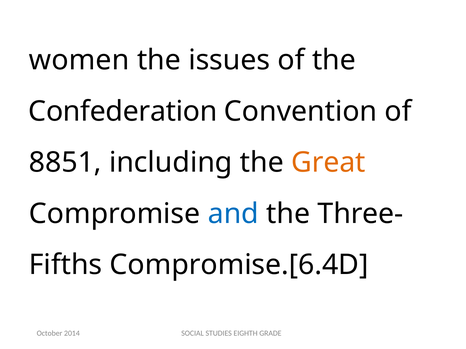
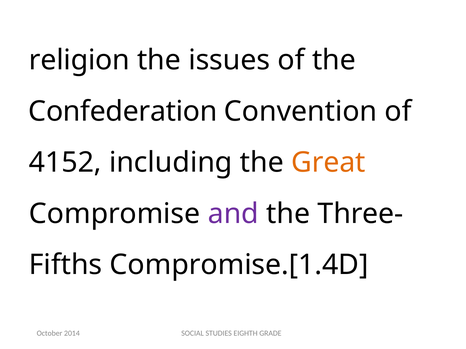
women: women -> religion (79, 60)
8851: 8851 -> 4152 (65, 163)
and colour: blue -> purple (233, 214)
Compromise.[6.4D: Compromise.[6.4D -> Compromise.[1.4D (239, 265)
